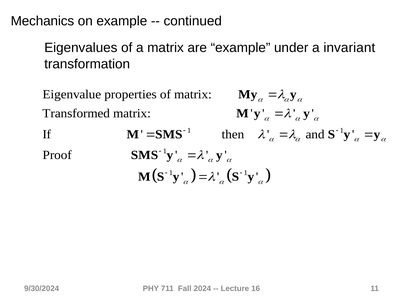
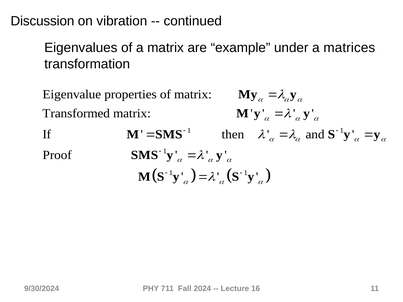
Mechanics: Mechanics -> Discussion (42, 21)
on example: example -> vibration (122, 21)
invariant: invariant -> matrices (349, 48)
